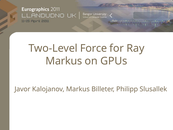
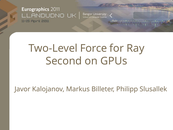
Markus: Markus -> Second (64, 61)
